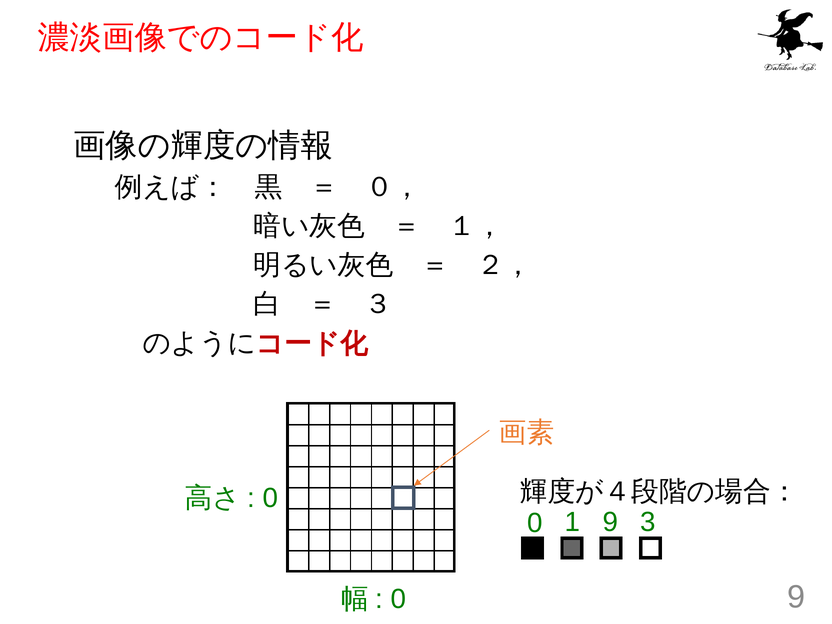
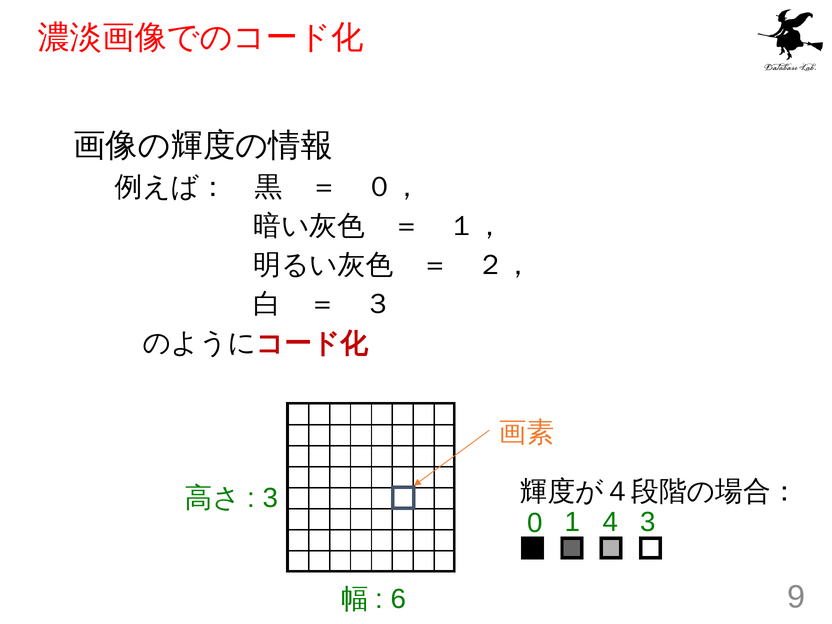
0: 0 -> 3 (270, 498)
1 9: 9 -> 4 (610, 522)
0: 0 -> 6 (398, 599)
